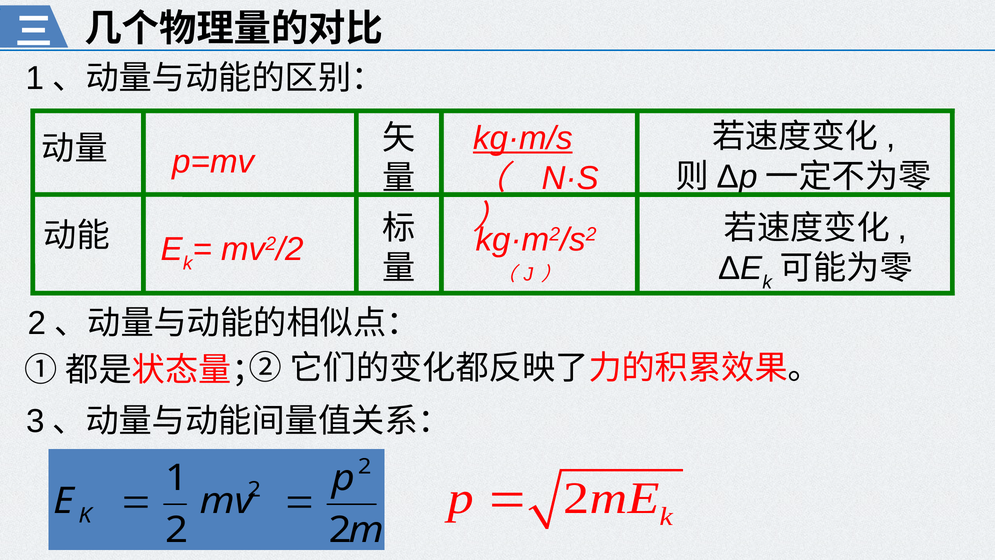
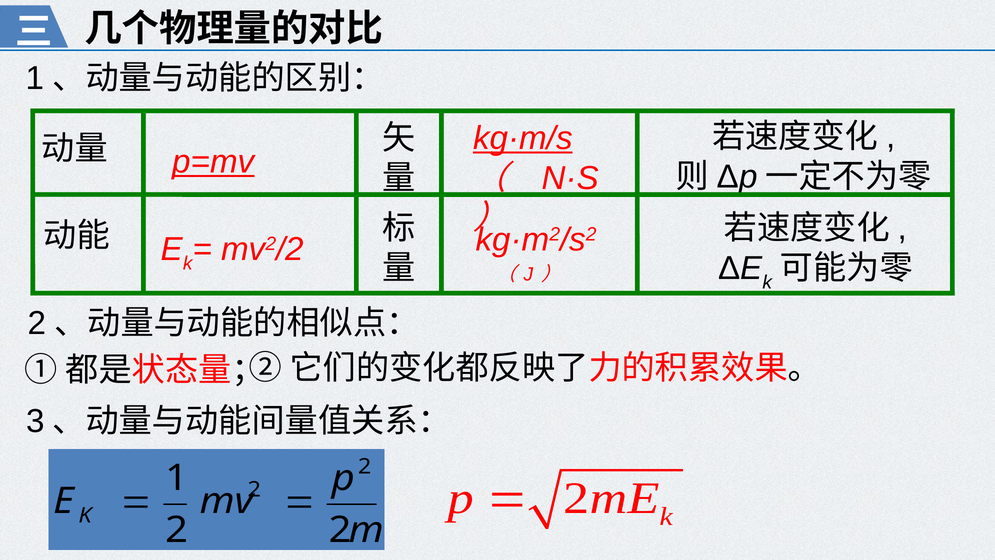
p=mv underline: none -> present (213, 162)
